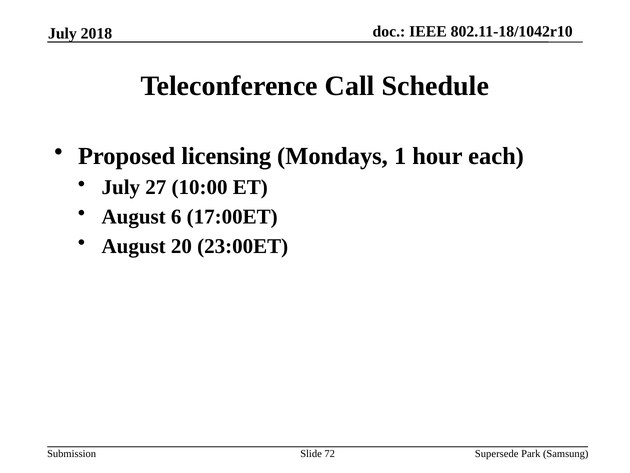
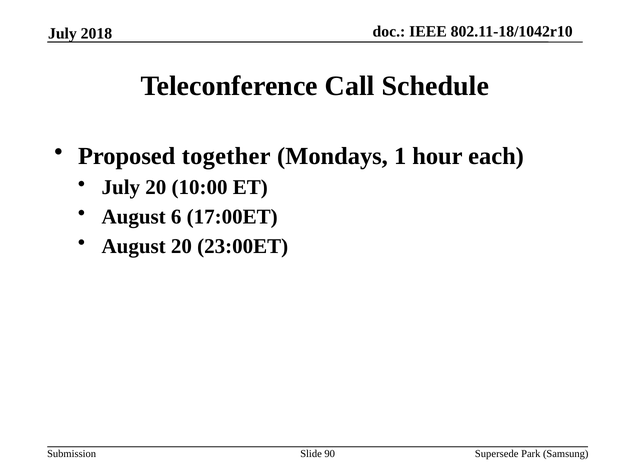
licensing: licensing -> together (226, 156)
July 27: 27 -> 20 (156, 187)
72: 72 -> 90 (330, 453)
